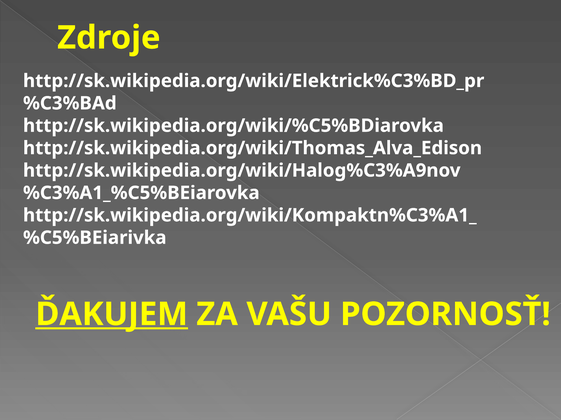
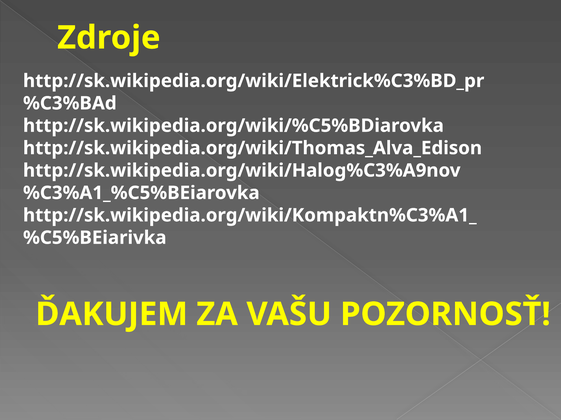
ĎAKUJEM underline: present -> none (112, 315)
